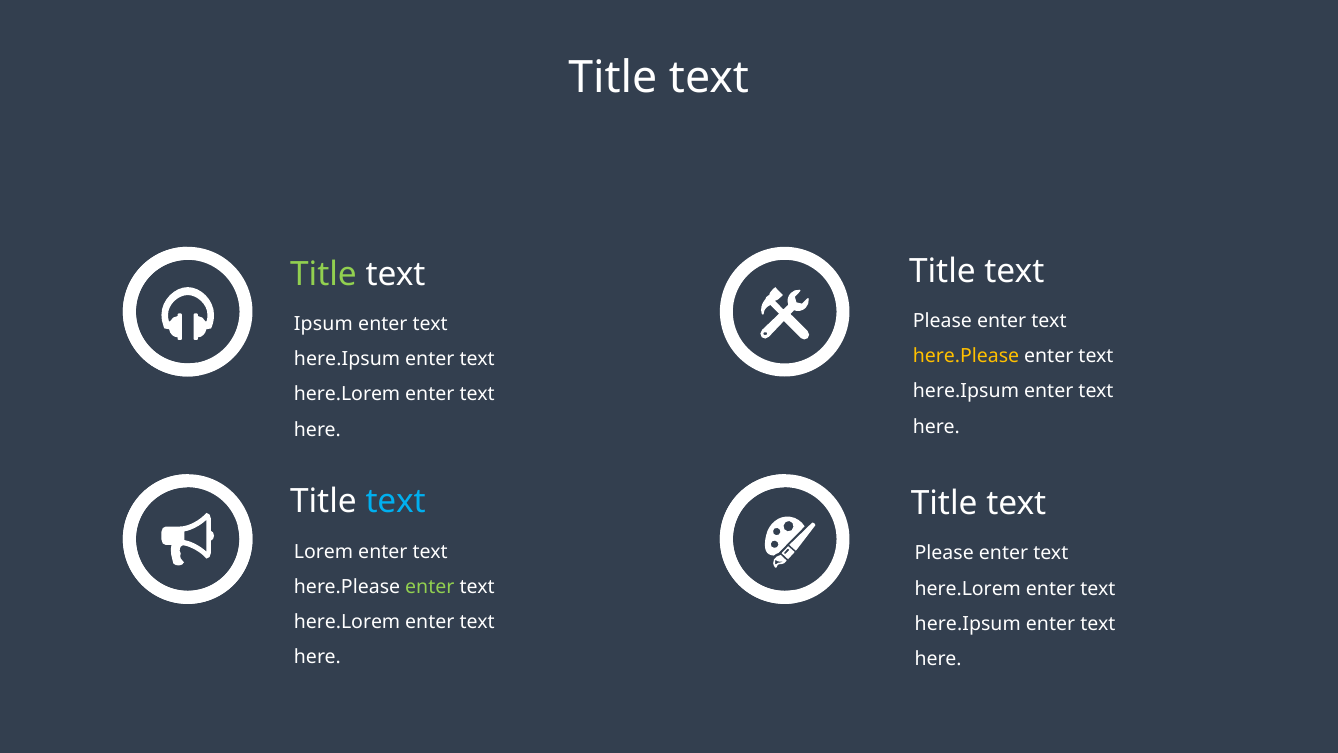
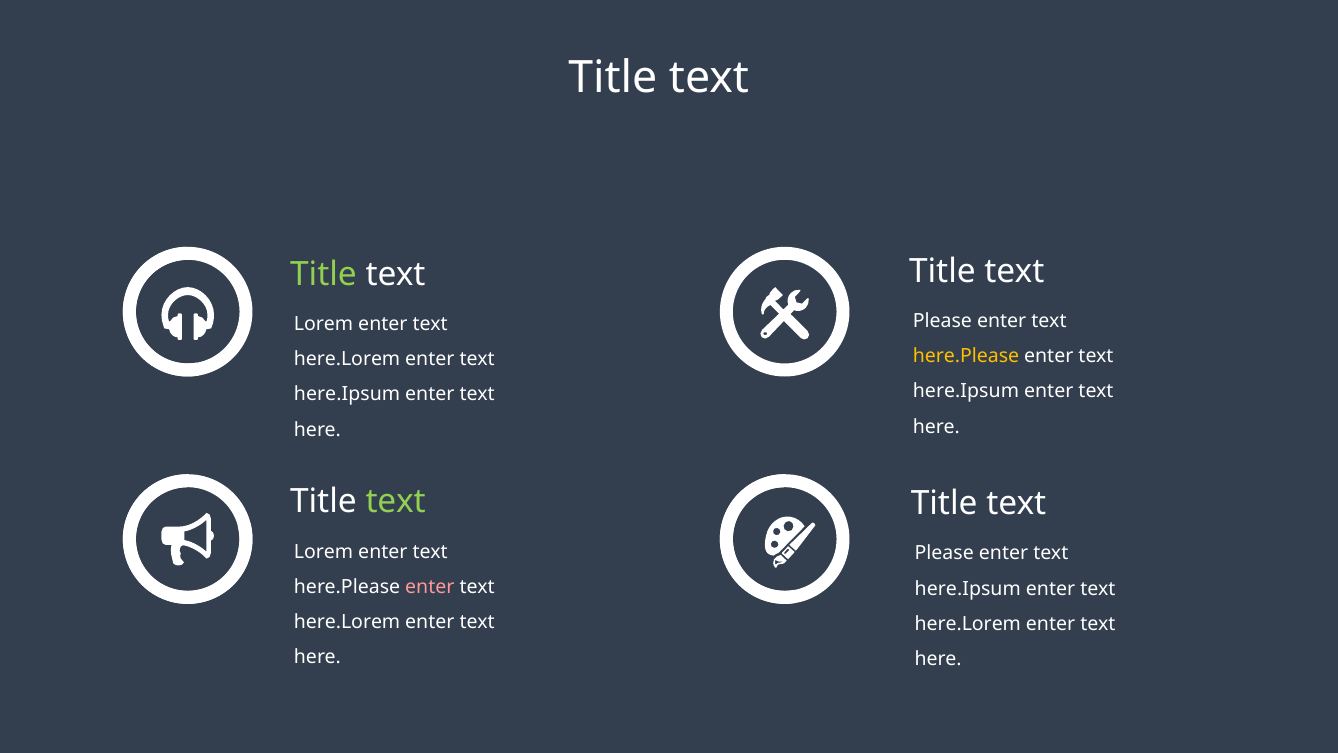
Ipsum: Ipsum -> Lorem (324, 324)
here.Ipsum: here.Ipsum -> here.Lorem (347, 359)
here.Lorem: here.Lorem -> here.Ipsum (347, 394)
text colour: light blue -> light green (396, 501)
enter colour: light green -> pink (430, 586)
here.Lorem: here.Lorem -> here.Ipsum (968, 588)
here.Ipsum: here.Ipsum -> here.Lorem (968, 623)
